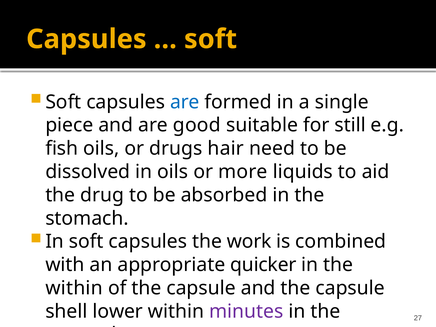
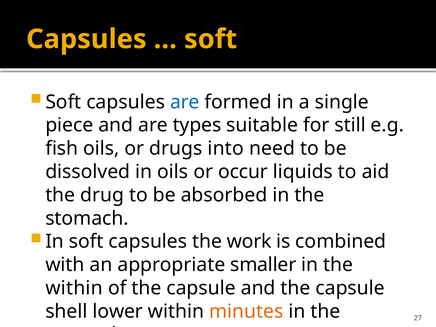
good: good -> types (197, 125)
hair: hair -> into (226, 149)
more: more -> occur (243, 172)
quicker: quicker -> smaller (263, 265)
minutes colour: purple -> orange (246, 311)
